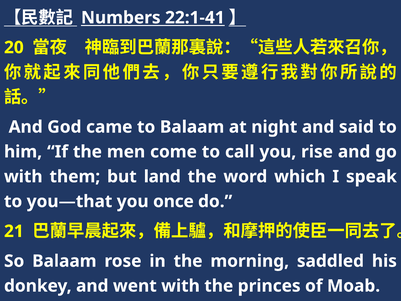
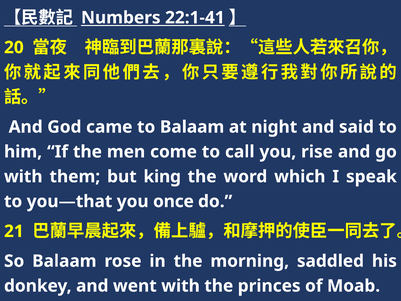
land: land -> king (162, 176)
